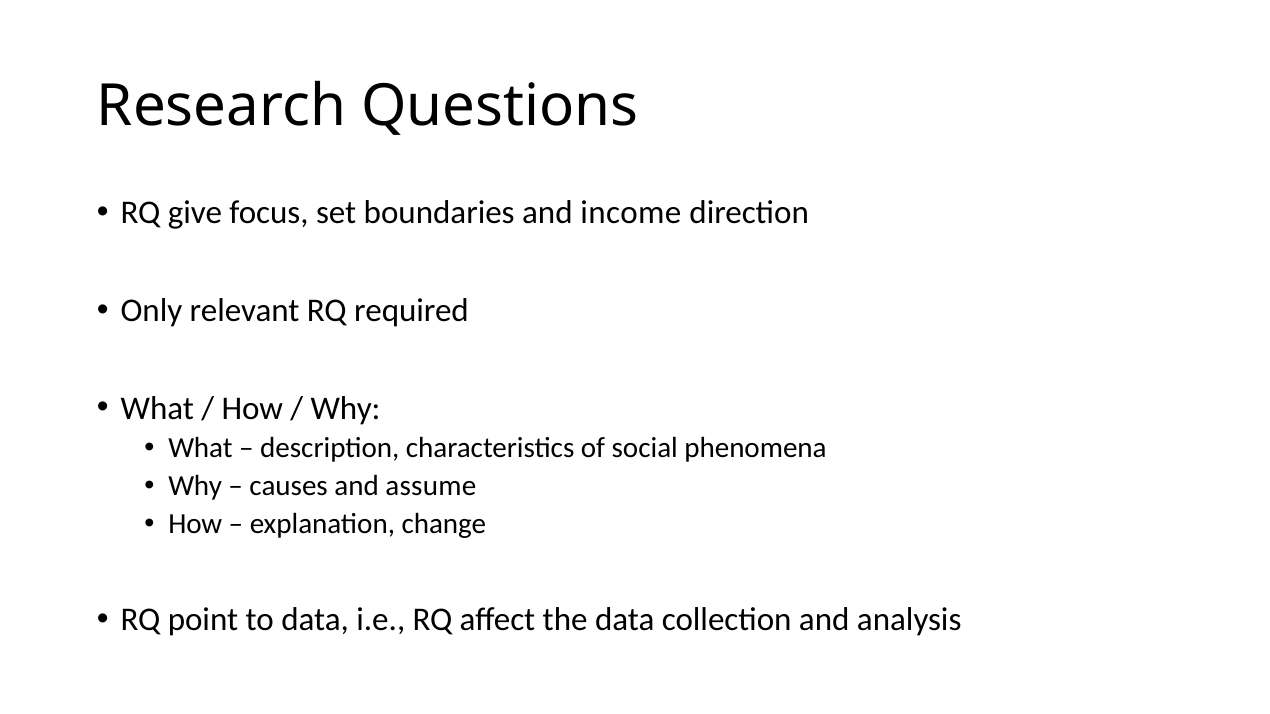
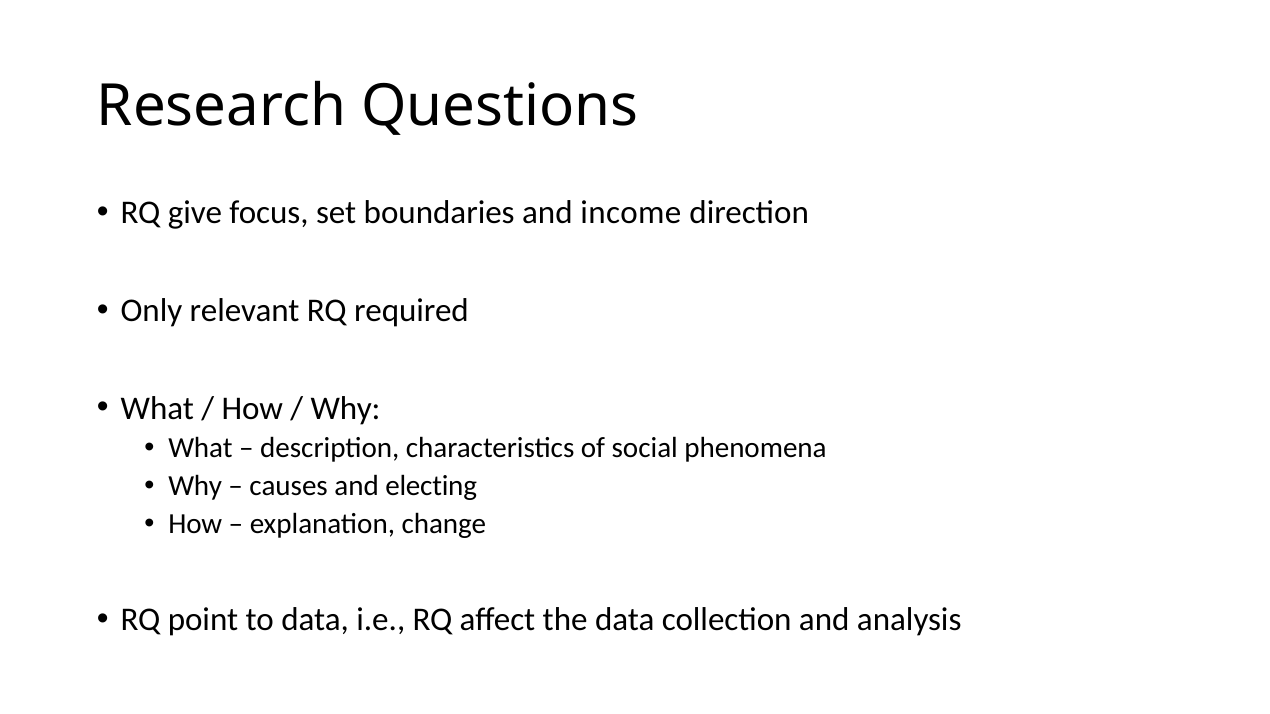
assume: assume -> electing (431, 487)
